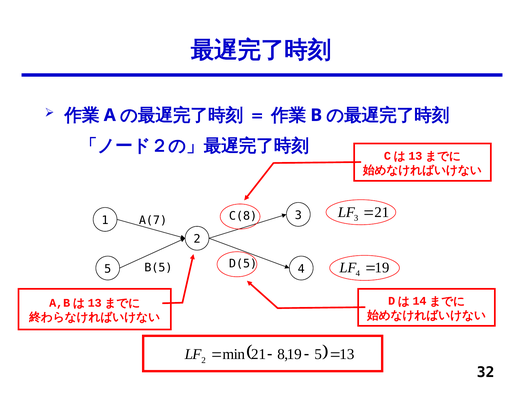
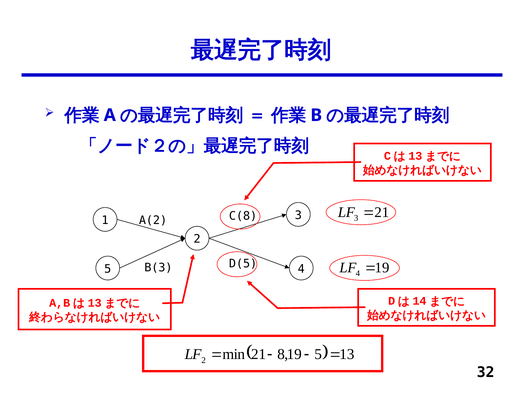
A(7: A(7 -> A(2 (153, 220)
B(5: B(5 -> B(3 (158, 267)
